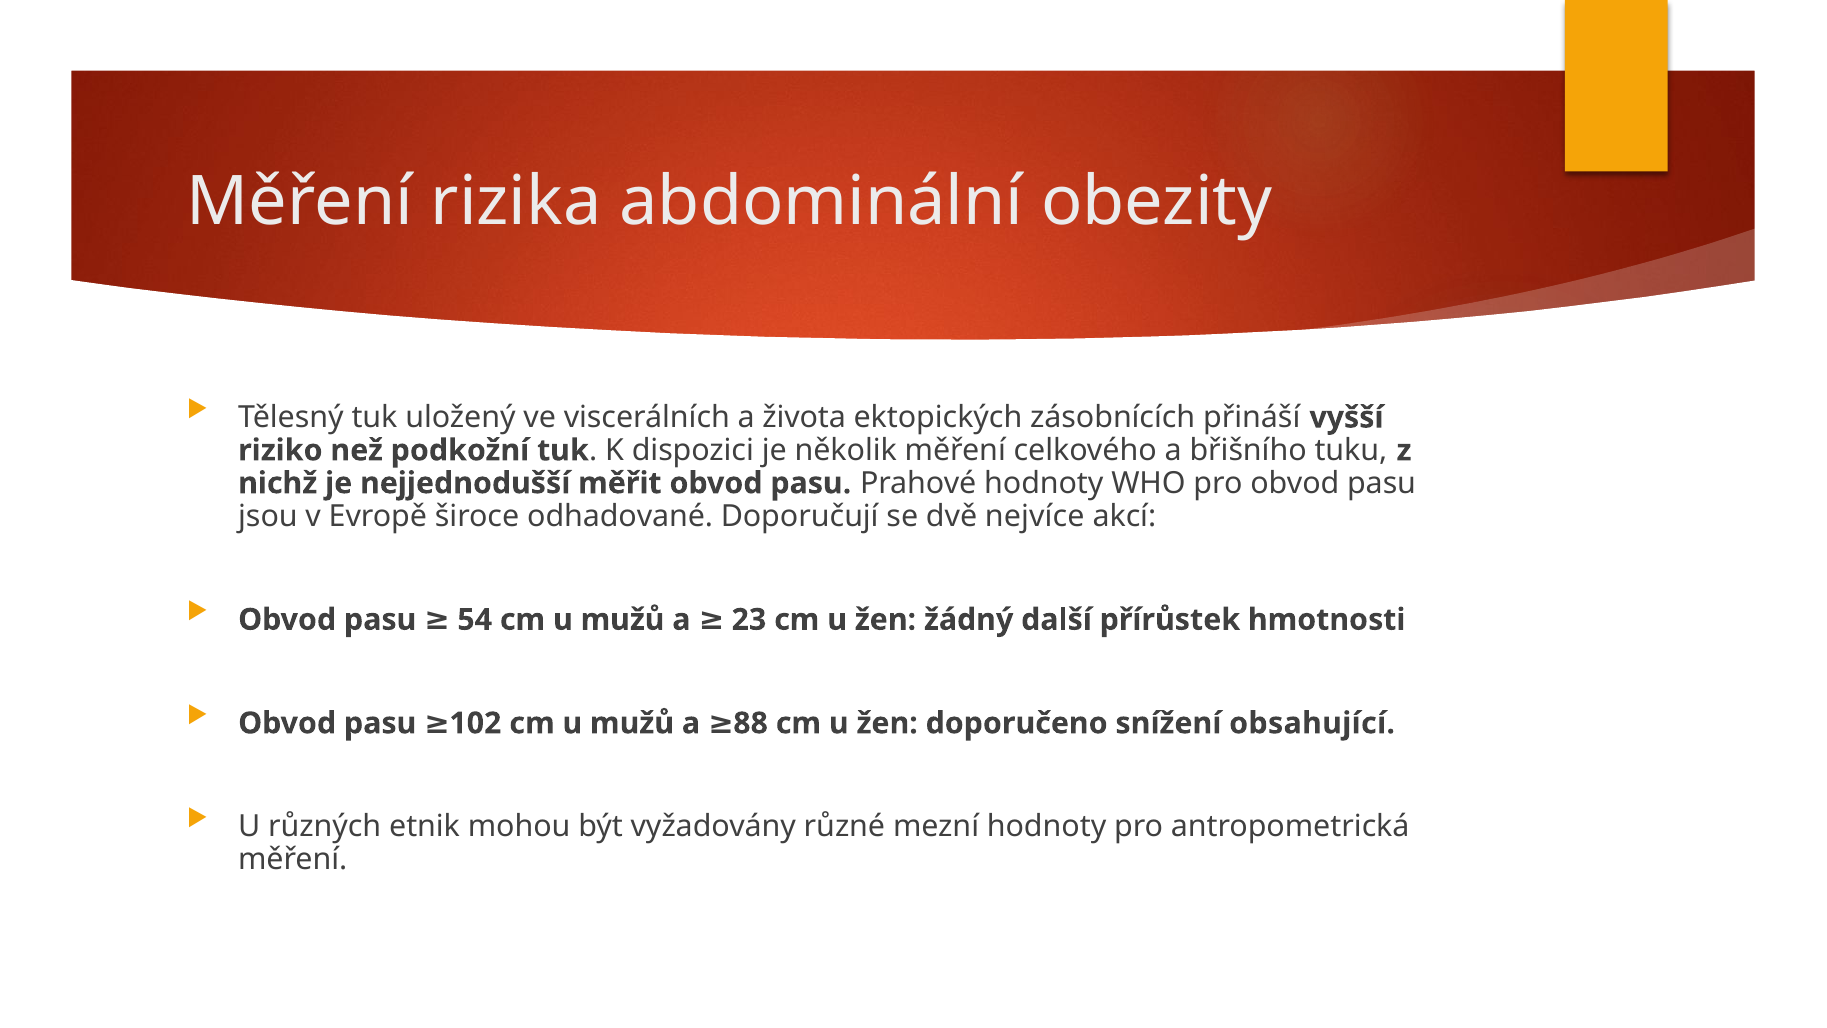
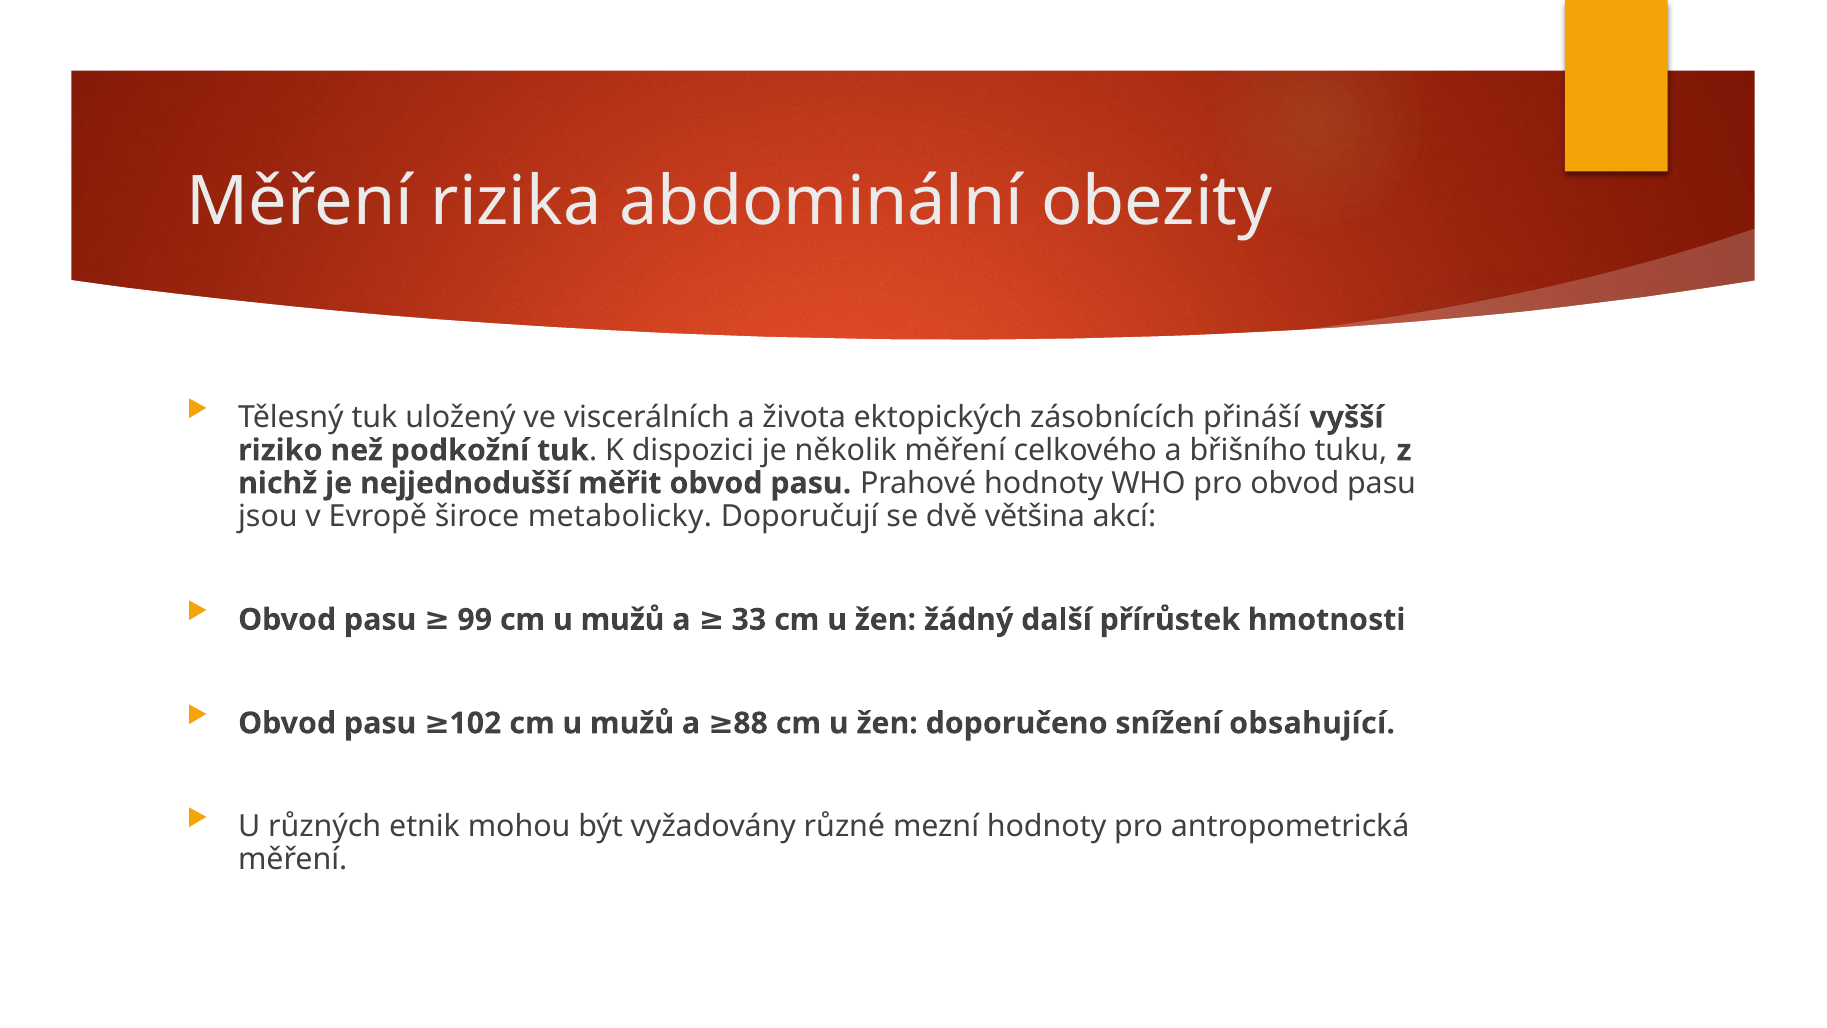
odhadované: odhadované -> metabolicky (620, 516)
nejvíce: nejvíce -> většina (1035, 516)
54: 54 -> 99 (475, 620)
23: 23 -> 33 (749, 620)
